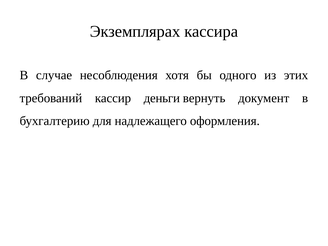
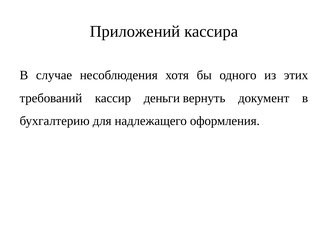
Экземплярах: Экземплярах -> Приложений (135, 31)
